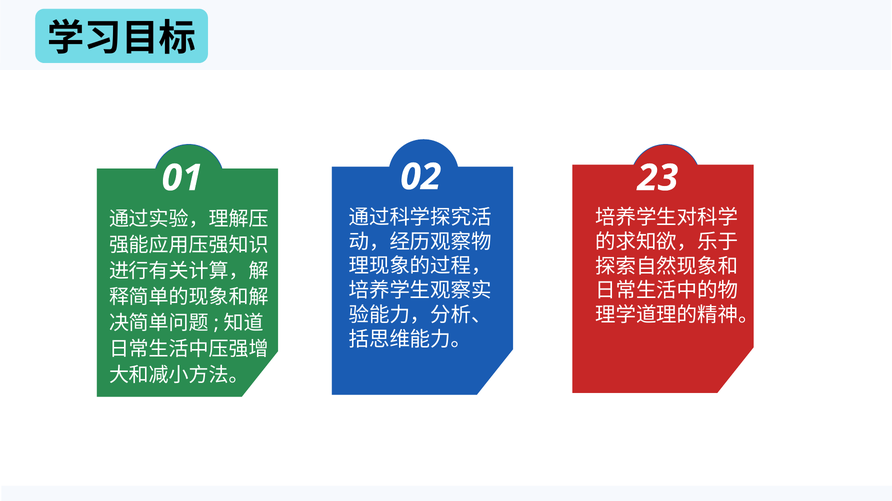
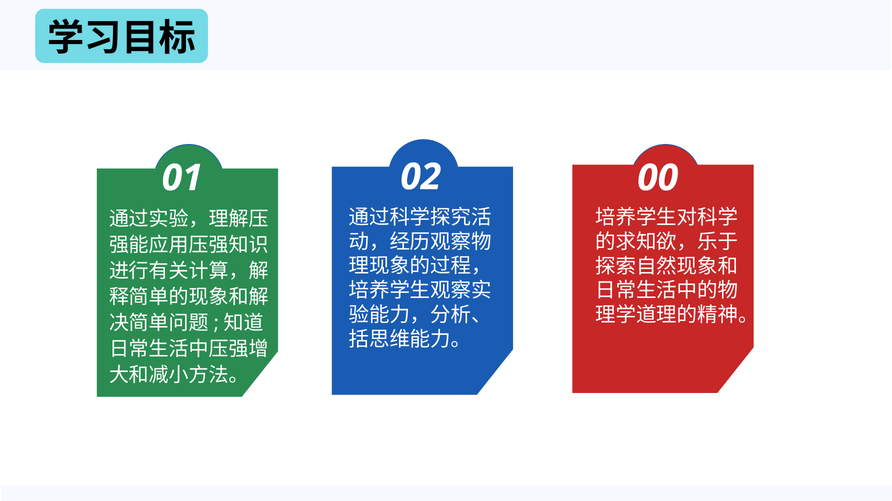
23: 23 -> 00 (658, 178)
